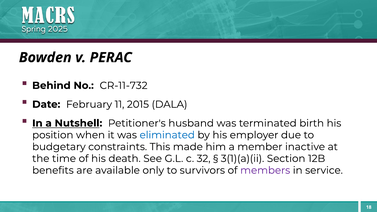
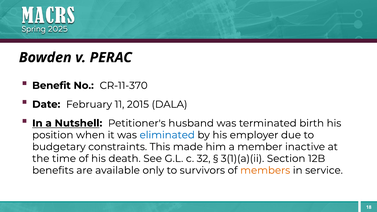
Behind: Behind -> Benefit (51, 86)
CR-11-732: CR-11-732 -> CR-11-370 (124, 86)
members colour: purple -> orange (265, 170)
